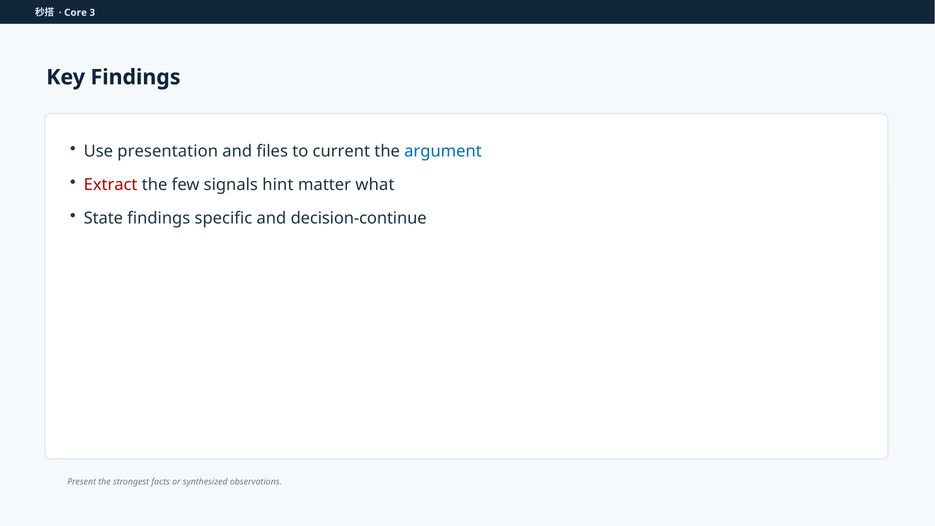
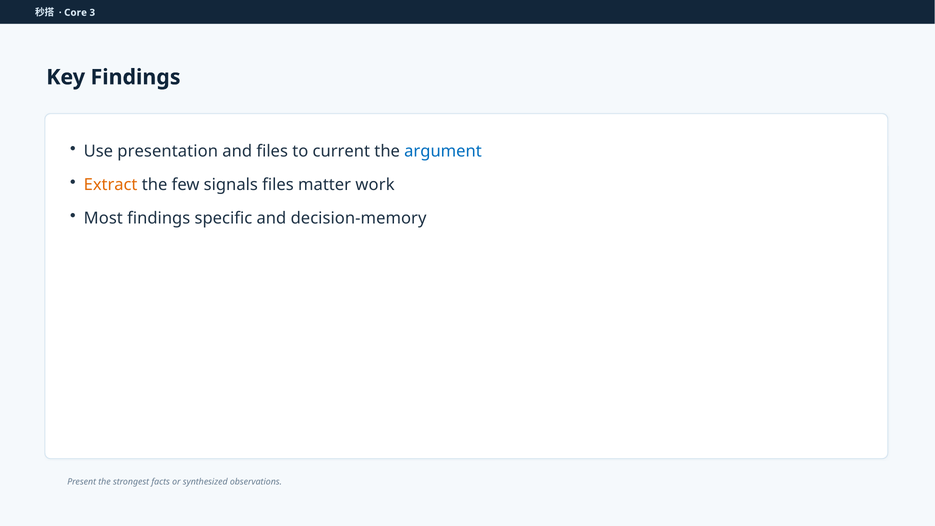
Extract colour: red -> orange (111, 185)
signals hint: hint -> files (278, 185)
what: what -> work (375, 185)
State: State -> Most (103, 218)
decision-continue: decision-continue -> decision-memory (359, 218)
